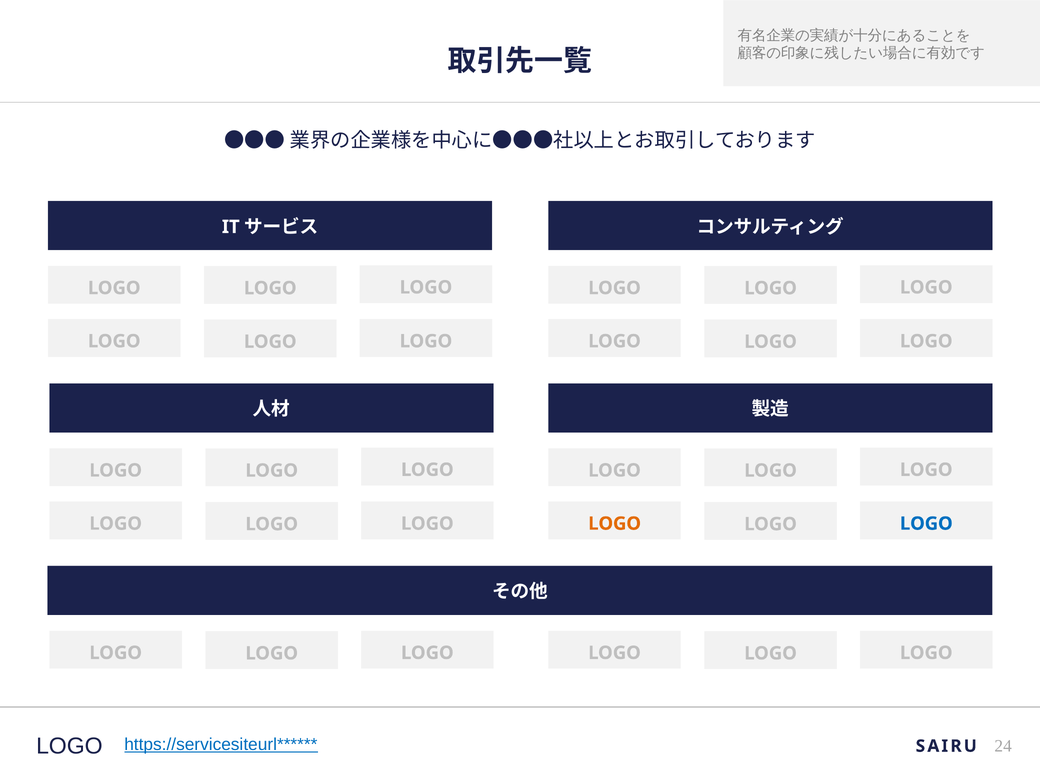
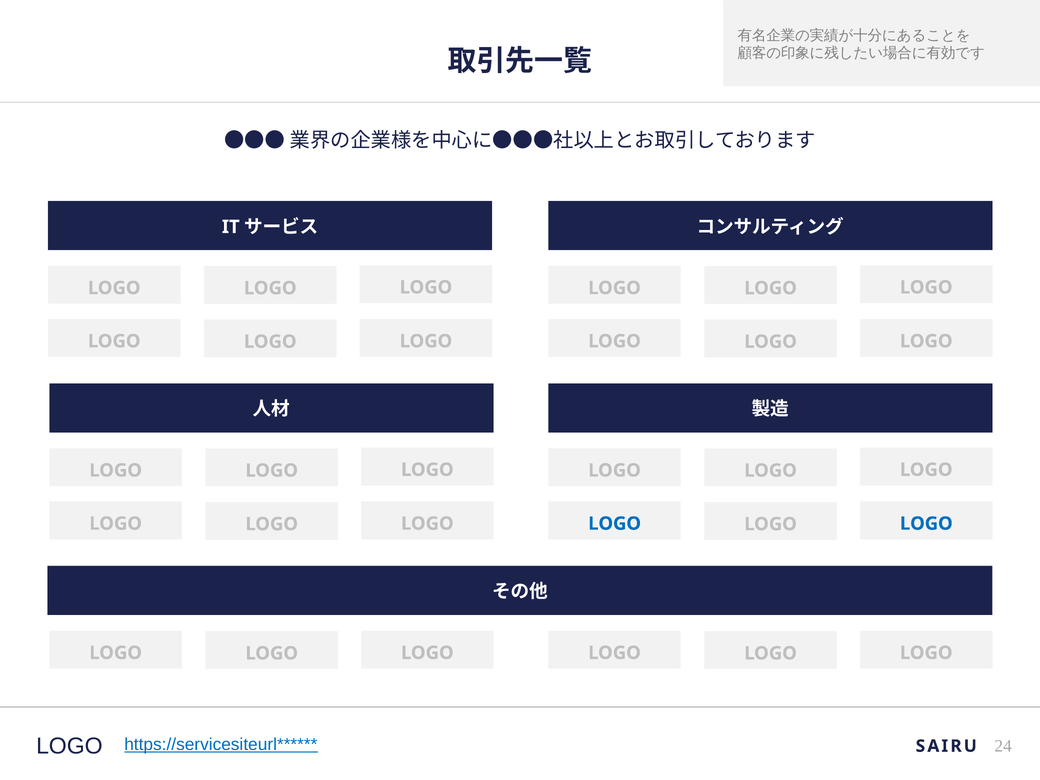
LOGO colour: orange -> blue (615, 524)
